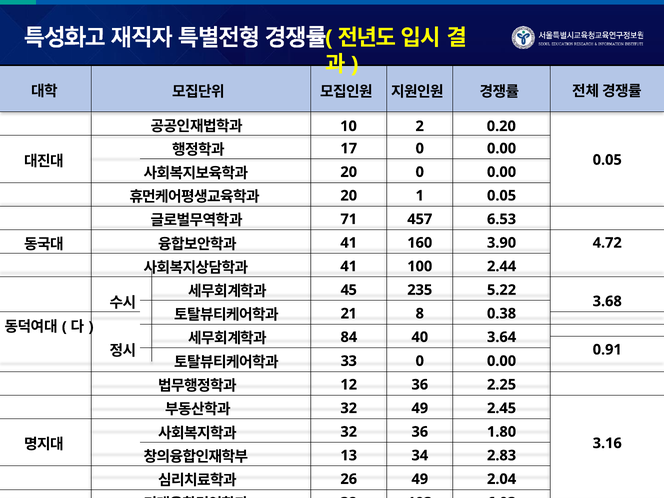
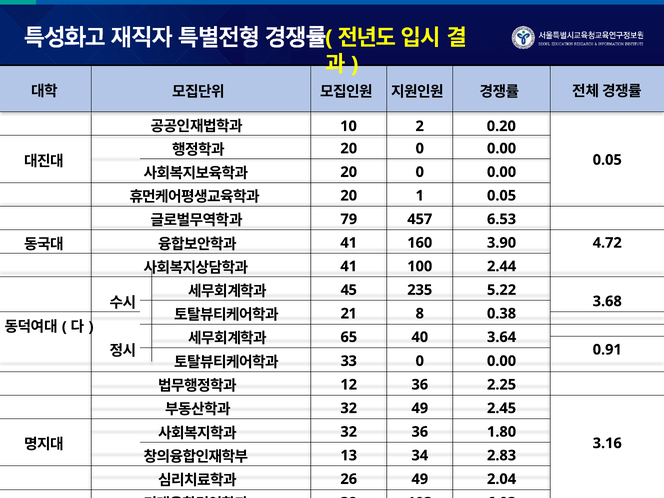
17: 17 -> 20 (349, 148)
71: 71 -> 79 (349, 219)
84: 84 -> 65 (349, 337)
